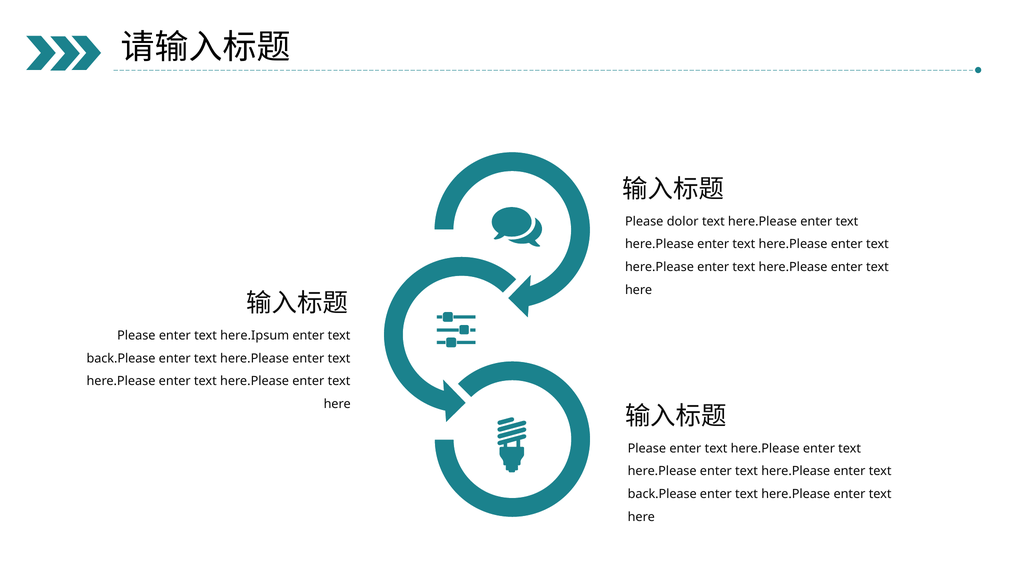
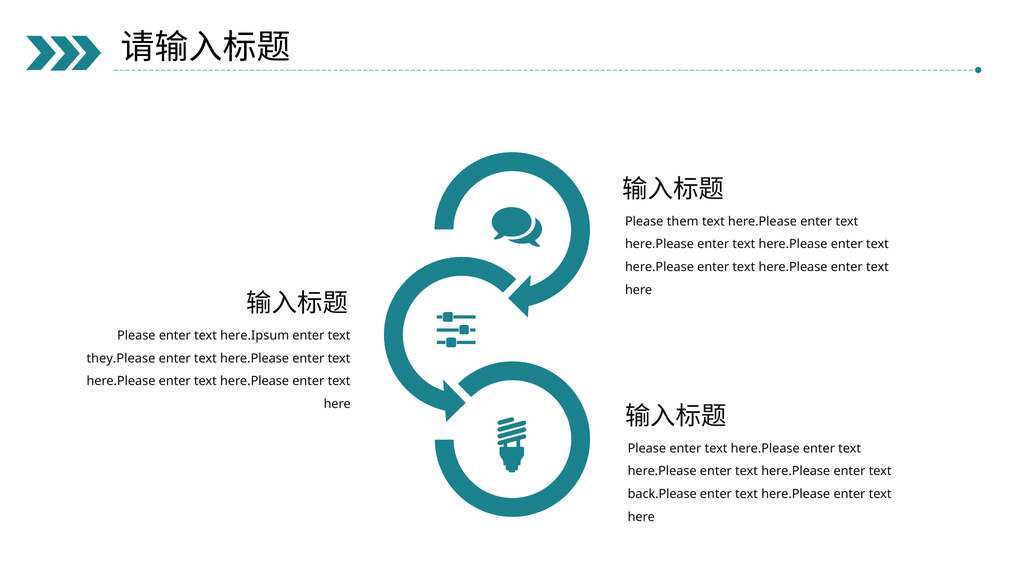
dolor: dolor -> them (683, 221)
back.Please: back.Please -> they.Please (121, 358)
